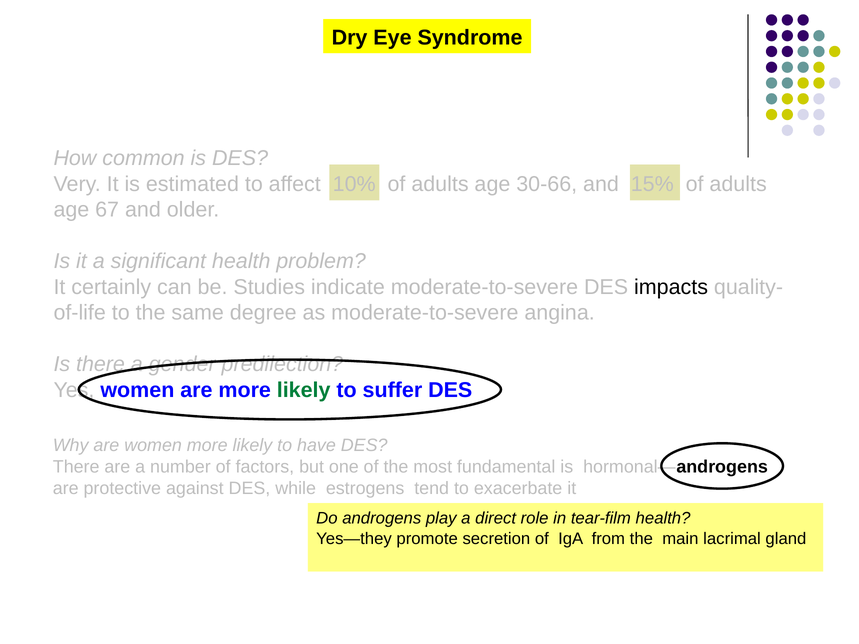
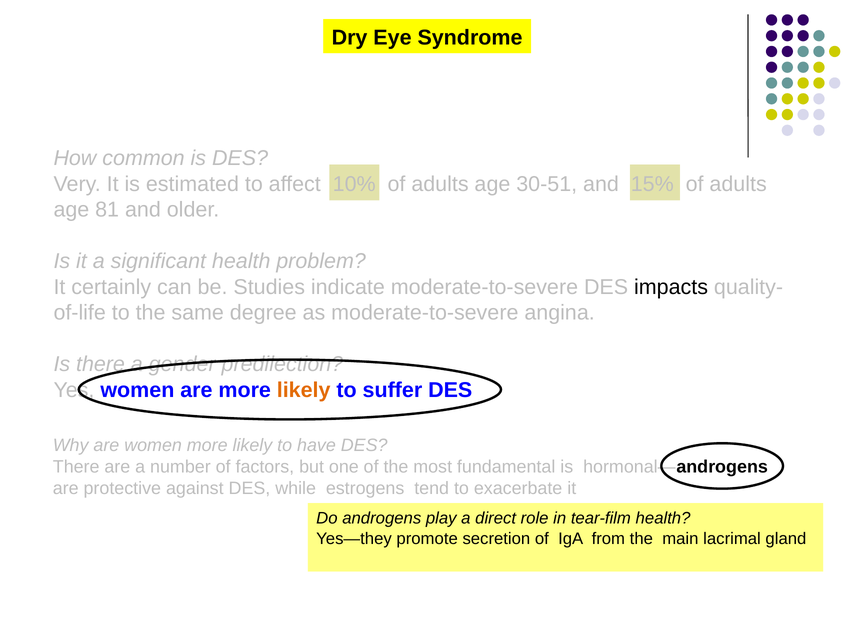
30-66: 30-66 -> 30-51 (547, 184)
67: 67 -> 81 (107, 210)
likely colour: green -> orange (304, 390)
